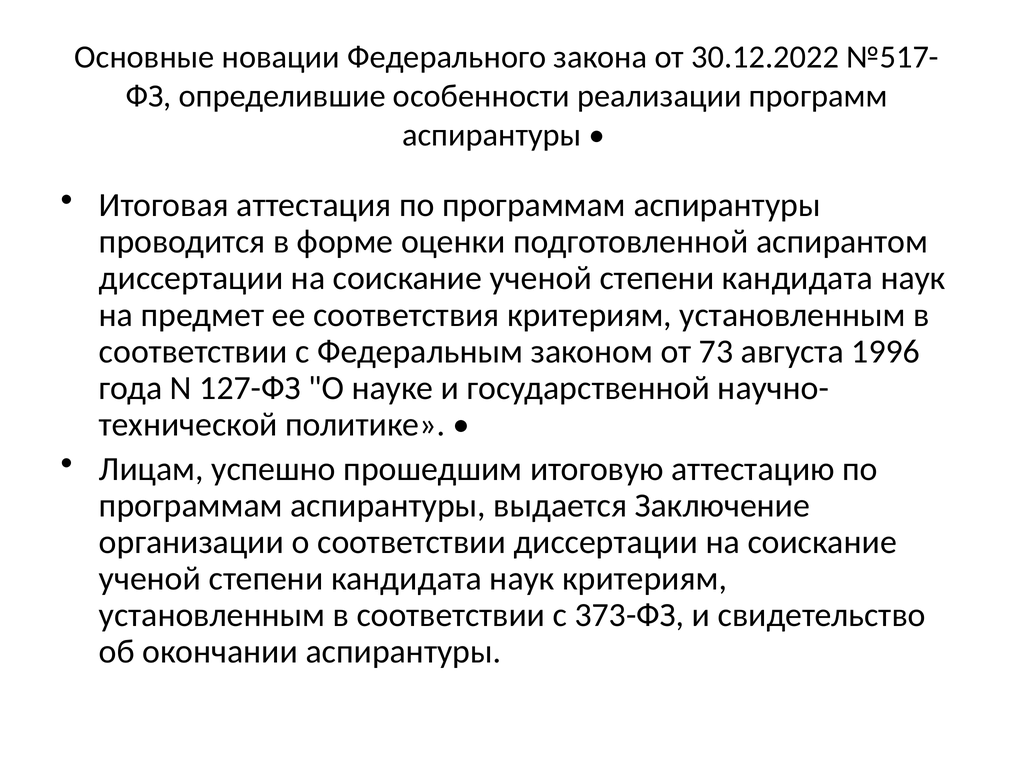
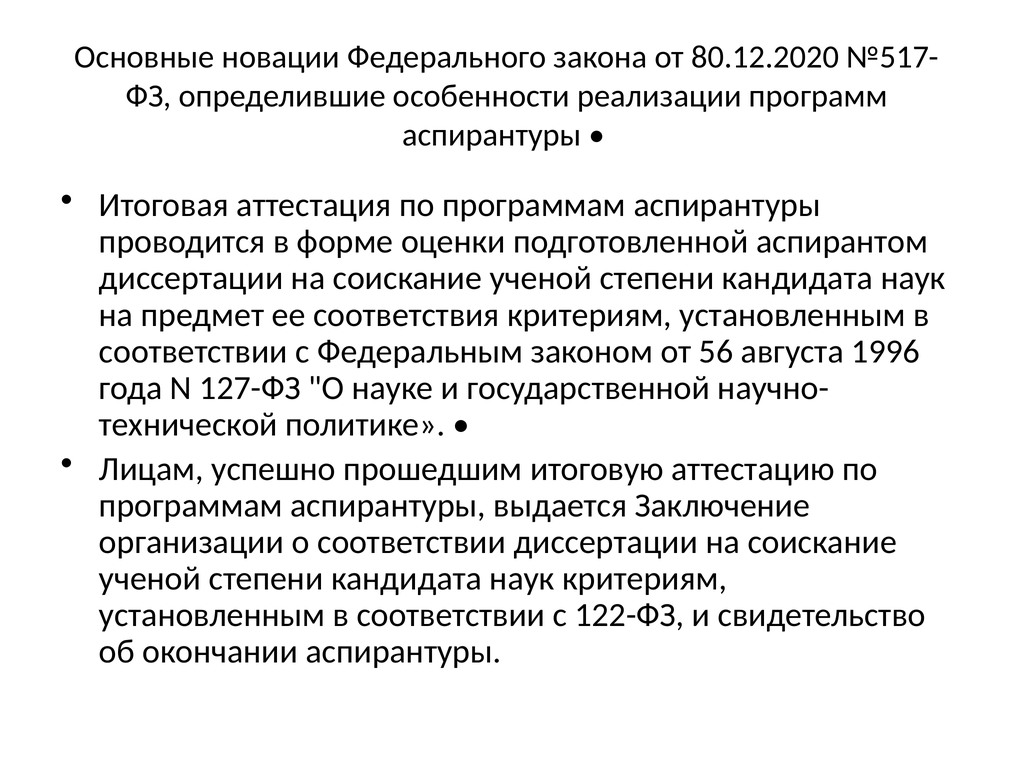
30.12.2022: 30.12.2022 -> 80.12.2020 (765, 57)
73: 73 -> 56 (716, 351)
373-ФЗ: 373-ФЗ -> 122-ФЗ (630, 615)
